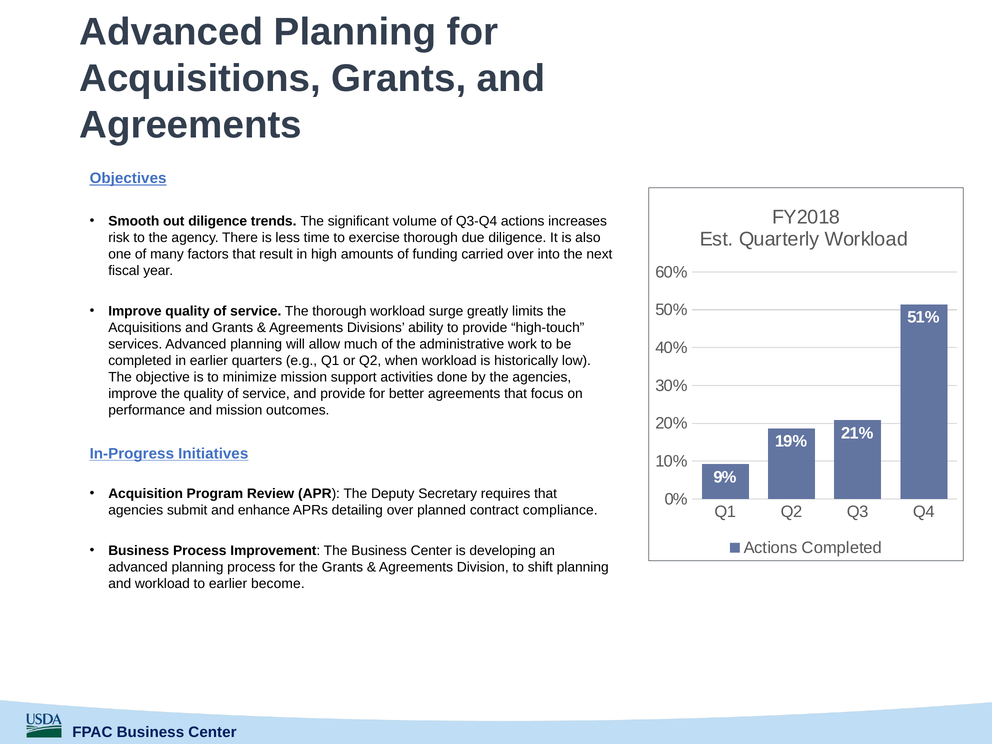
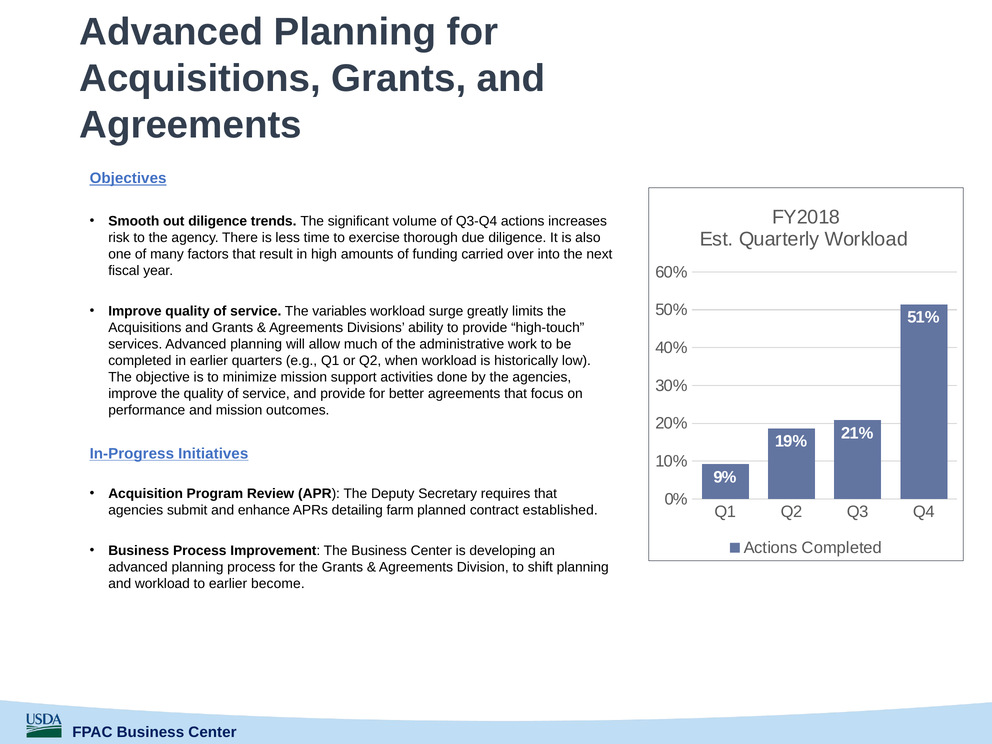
The thorough: thorough -> variables (339, 311)
detailing over: over -> farm (400, 510)
compliance: compliance -> established (560, 510)
